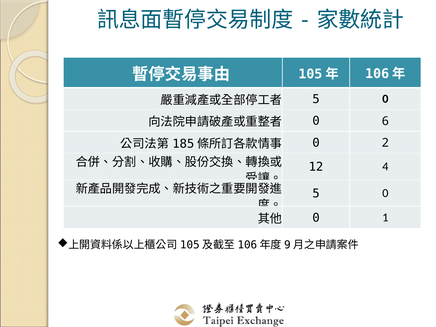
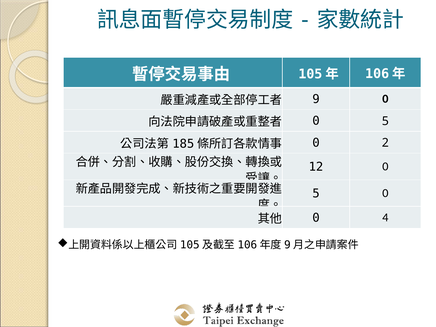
5: 5 -> 9 (316, 99)
0 6: 6 -> 5 (385, 121)
12 4: 4 -> 0 (385, 167)
1: 1 -> 4 (385, 217)
